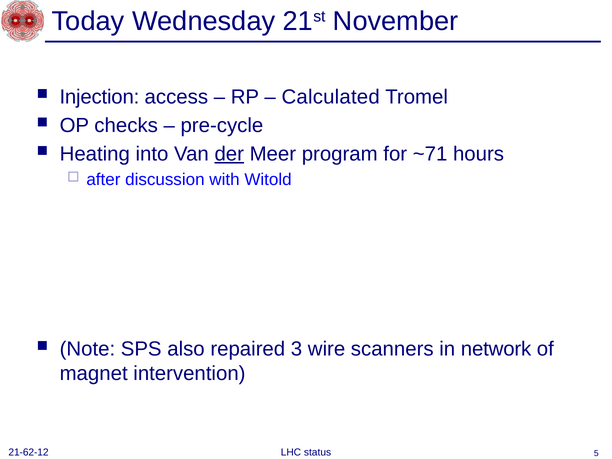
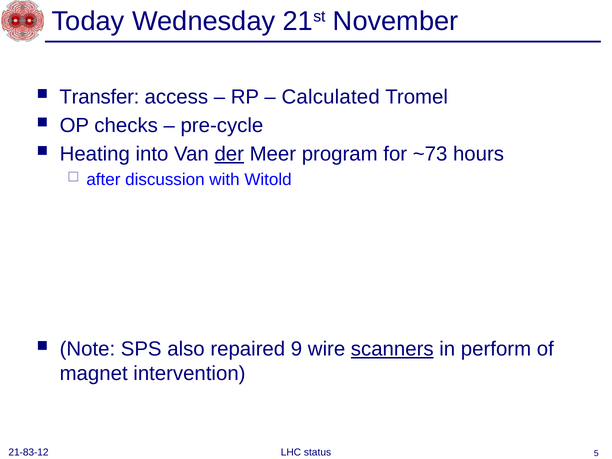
Injection: Injection -> Transfer (99, 97)
~71: ~71 -> ~73 (430, 154)
3: 3 -> 9 (297, 349)
scanners underline: none -> present (392, 349)
network: network -> perform (496, 349)
21-62-12: 21-62-12 -> 21-83-12 (29, 452)
